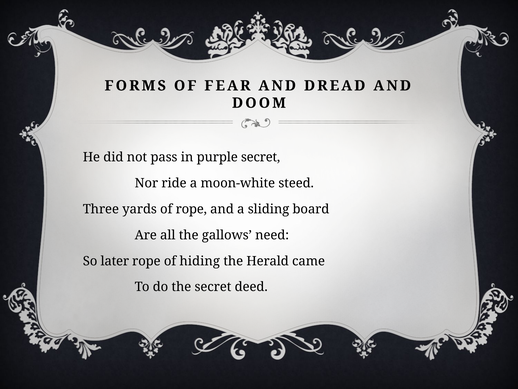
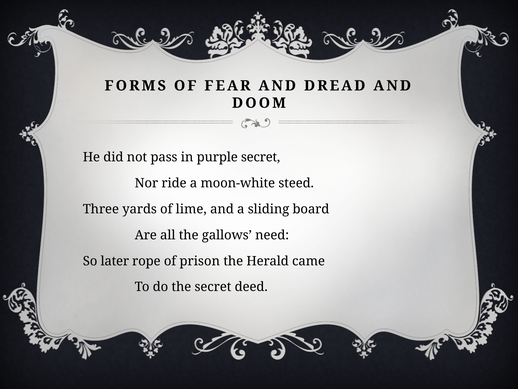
of rope: rope -> lime (191, 209)
hiding: hiding -> prison (200, 261)
